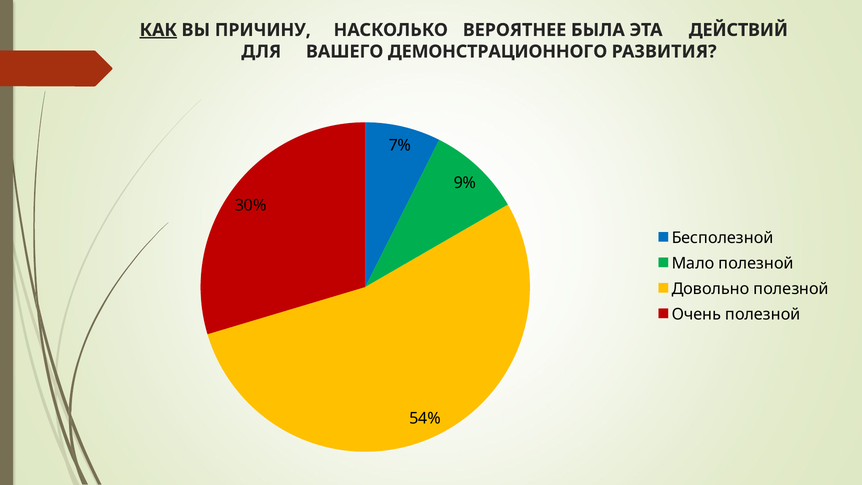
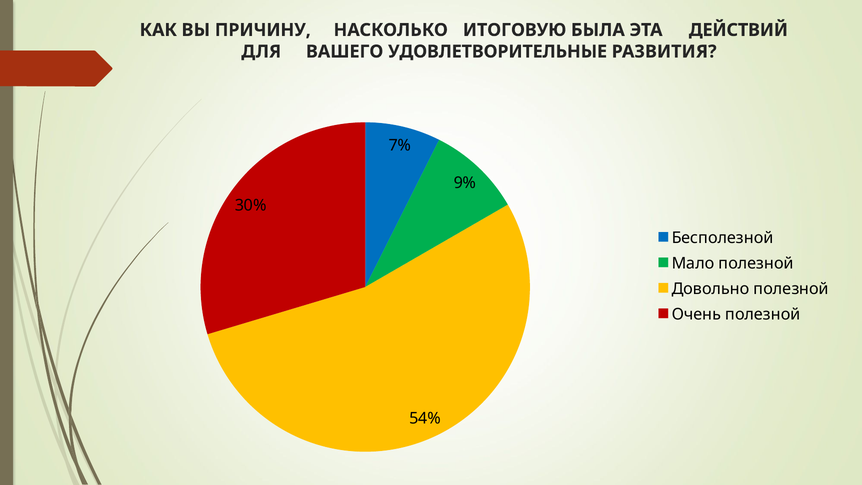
КАК underline: present -> none (158, 30)
ВЕРОЯТНЕЕ: ВЕРОЯТНЕЕ -> ИТОГОВУЮ (515, 30)
ДЕМОНСТРАЦИОННОГО: ДЕМОНСТРАЦИОННОГО -> УДОВЛЕТВОРИТЕЛЬНЫЕ (498, 52)
